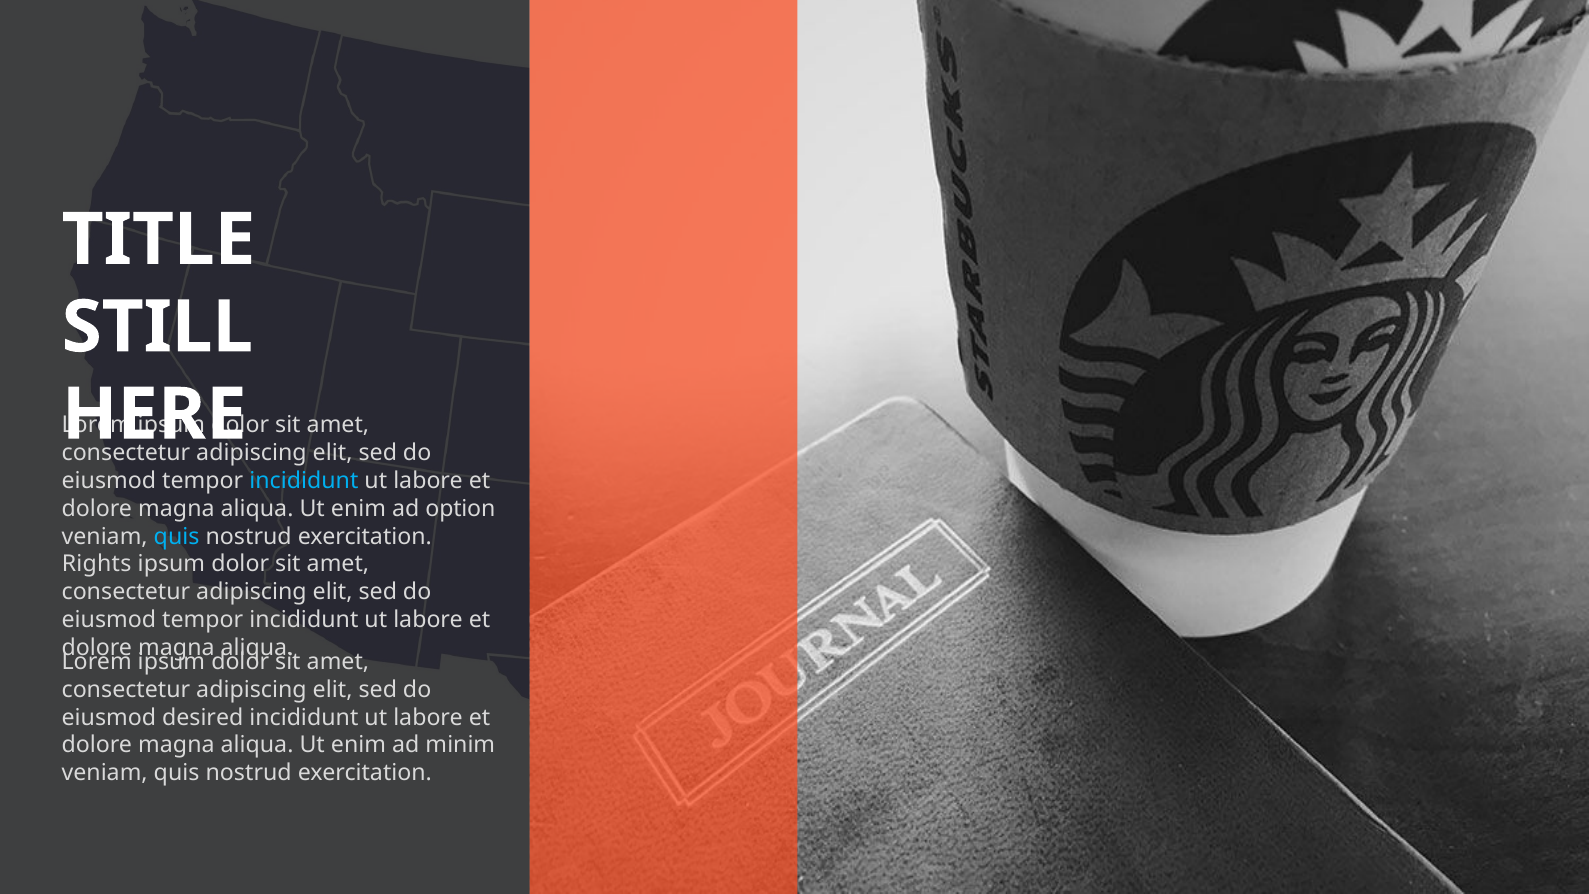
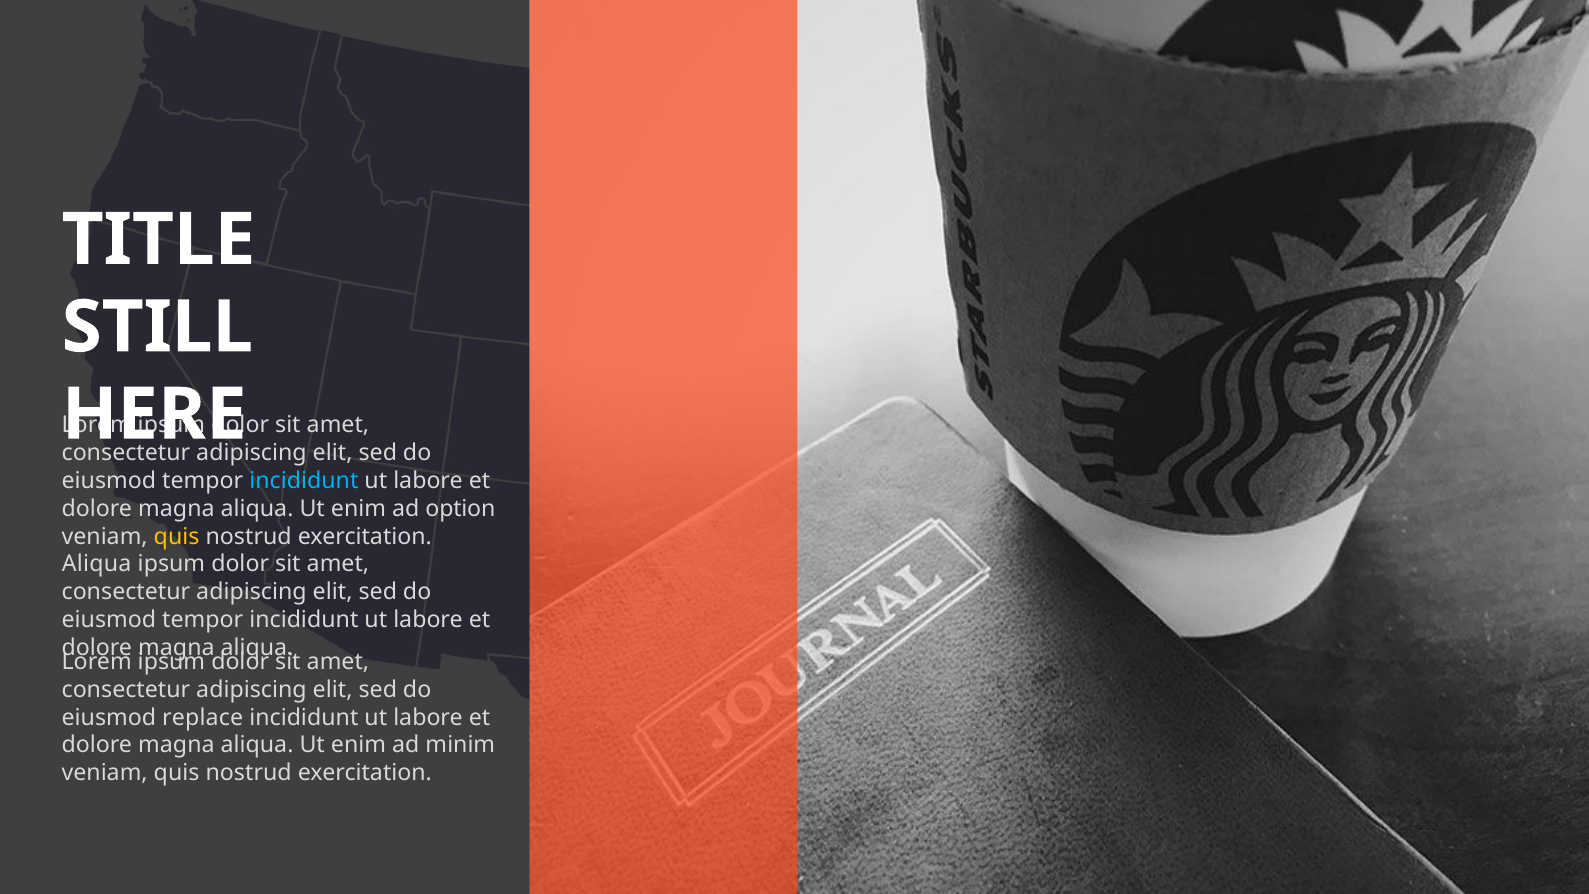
quis colour: light blue -> yellow (177, 536)
Rights: Rights -> Aliqua (97, 564)
desired: desired -> replace (203, 717)
